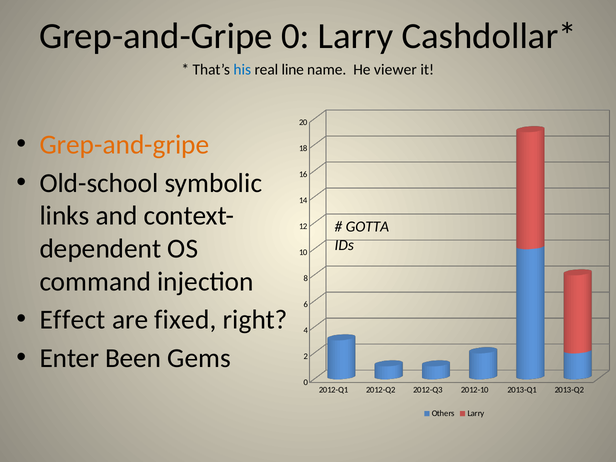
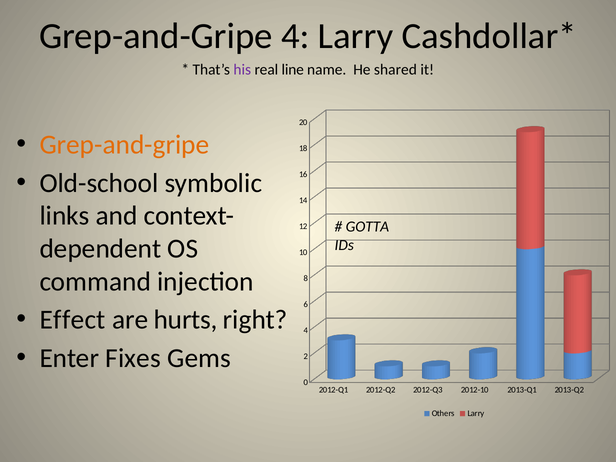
Grep-and-Gripe 0: 0 -> 4 (295, 36)
his colour: blue -> purple (242, 70)
viewer: viewer -> shared (395, 70)
fixed: fixed -> hurts (186, 320)
Been: Been -> Fixes (133, 358)
